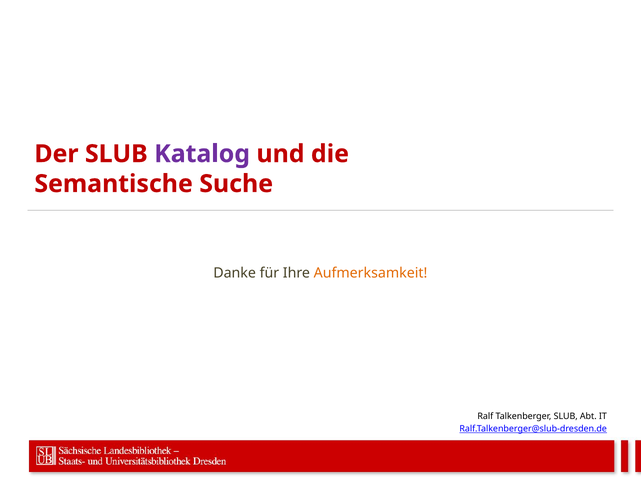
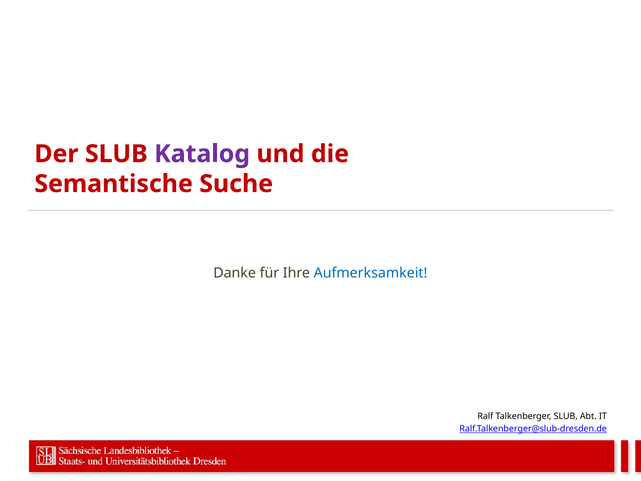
Aufmerksamkeit colour: orange -> blue (371, 273)
